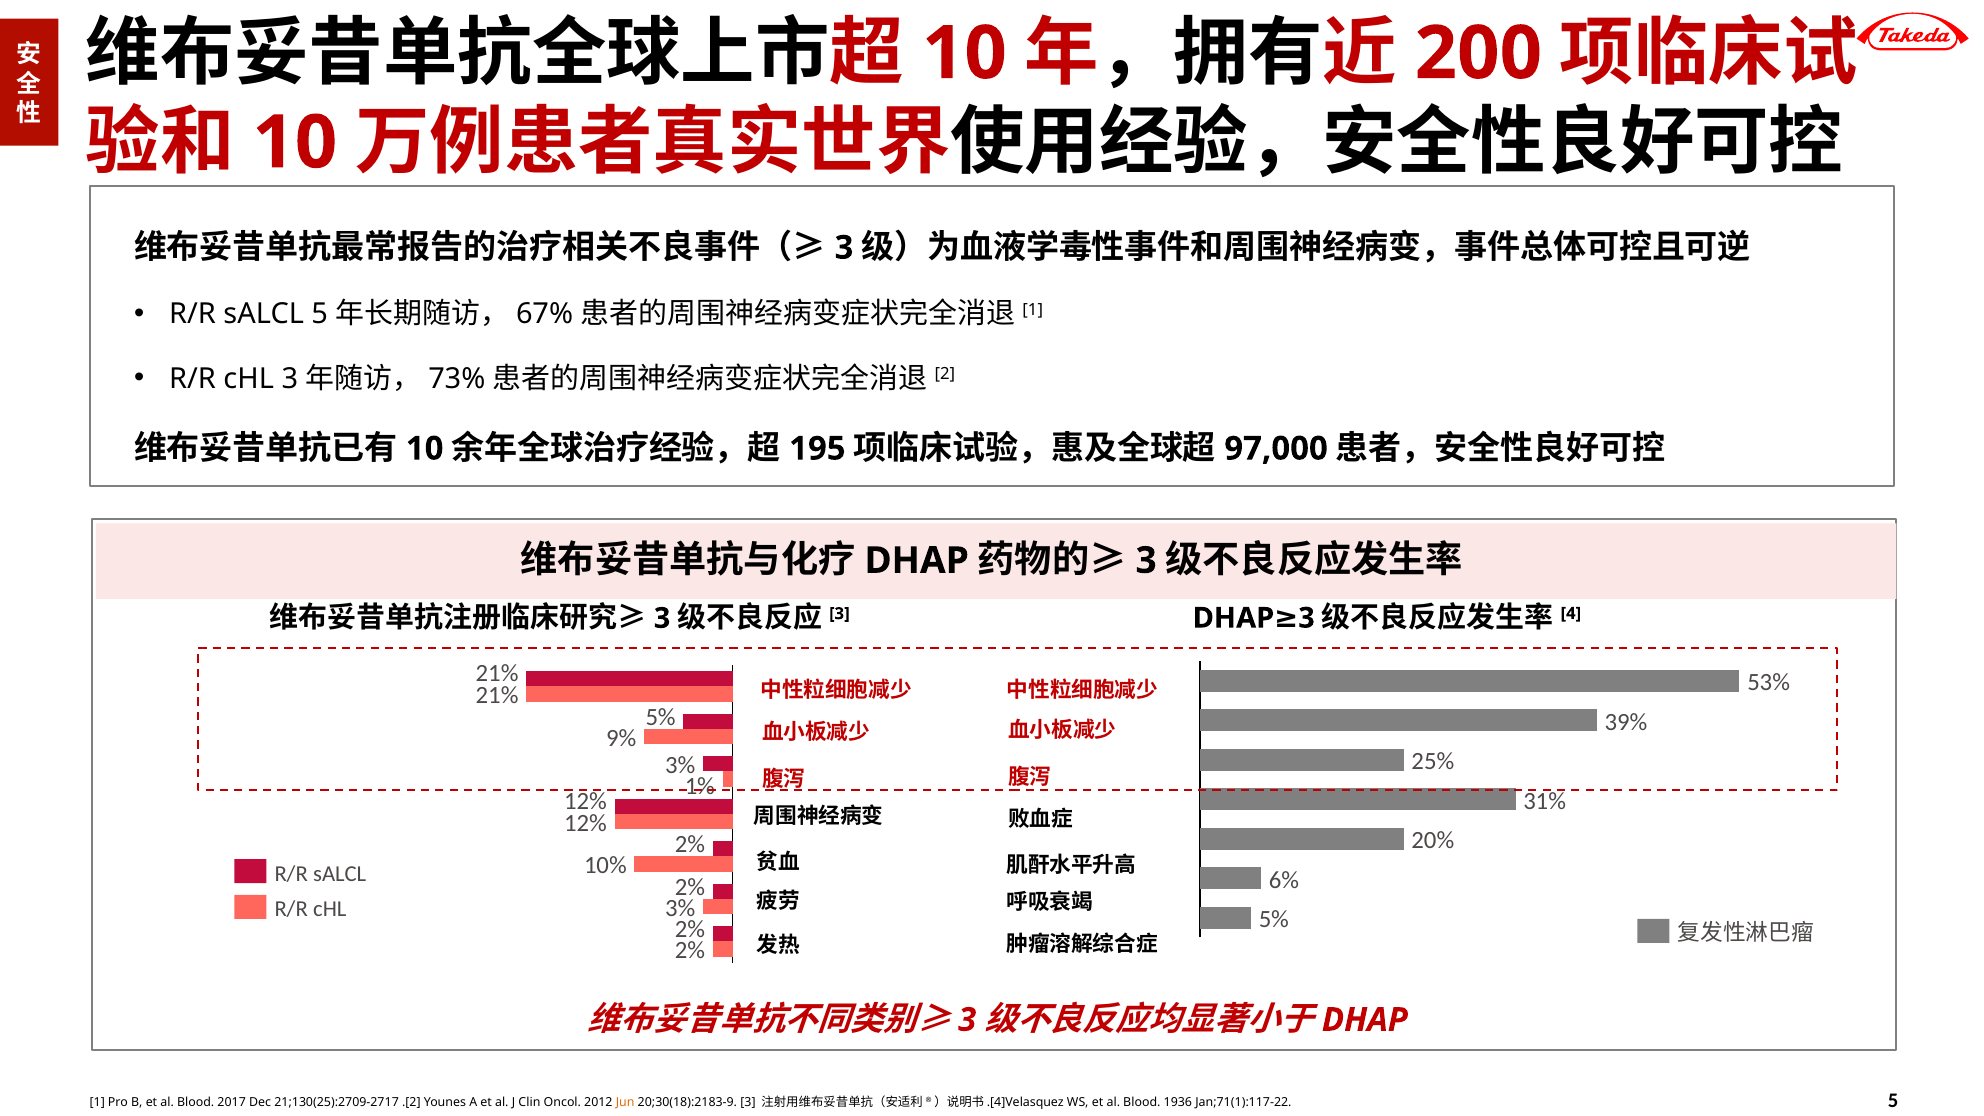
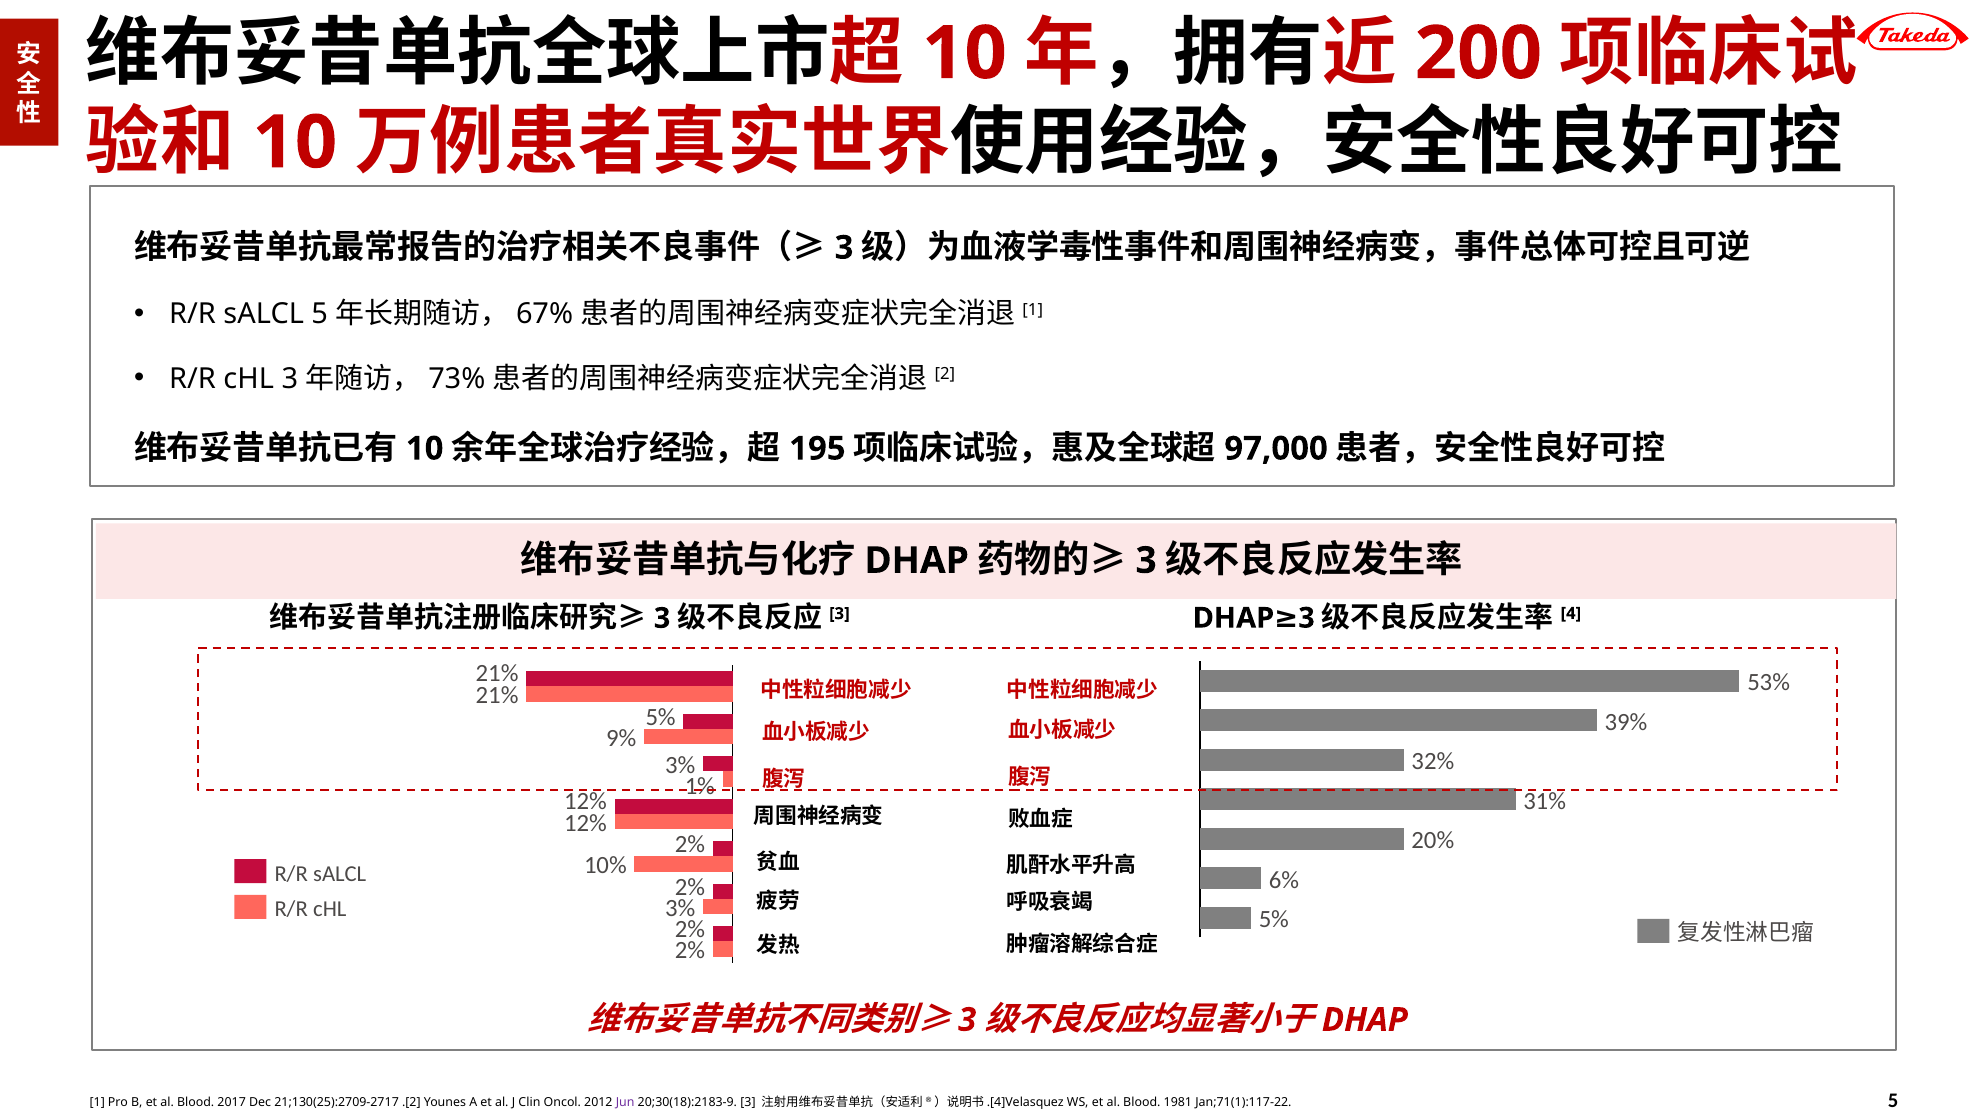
25%: 25% -> 32% (1433, 762)
Jun colour: orange -> purple (625, 1102)
1936: 1936 -> 1981 (1178, 1102)
